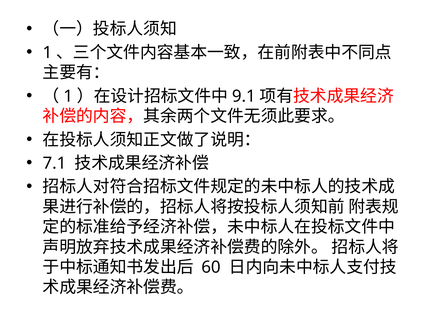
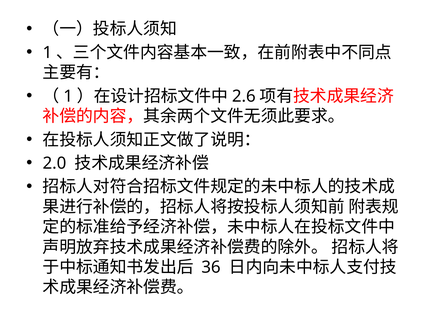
9.1: 9.1 -> 2.6 (244, 96)
7.1: 7.1 -> 2.0 (54, 163)
60: 60 -> 36 (211, 267)
